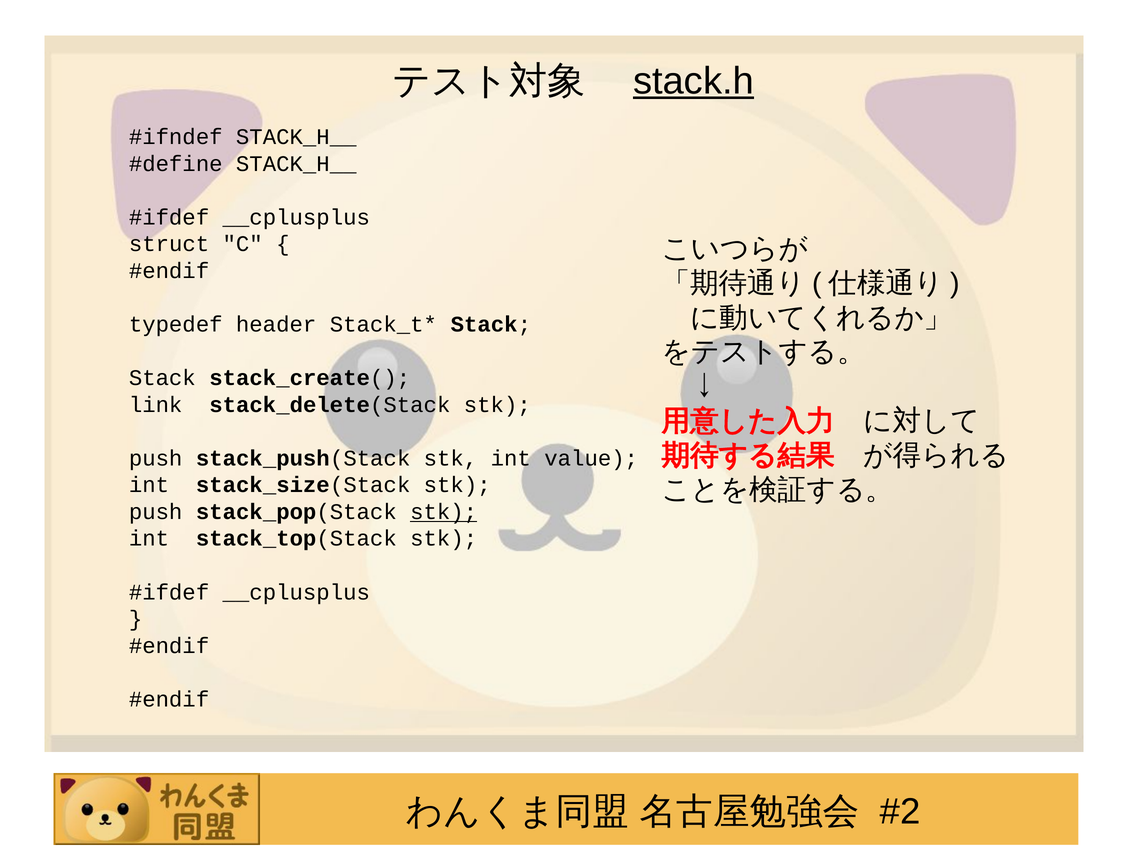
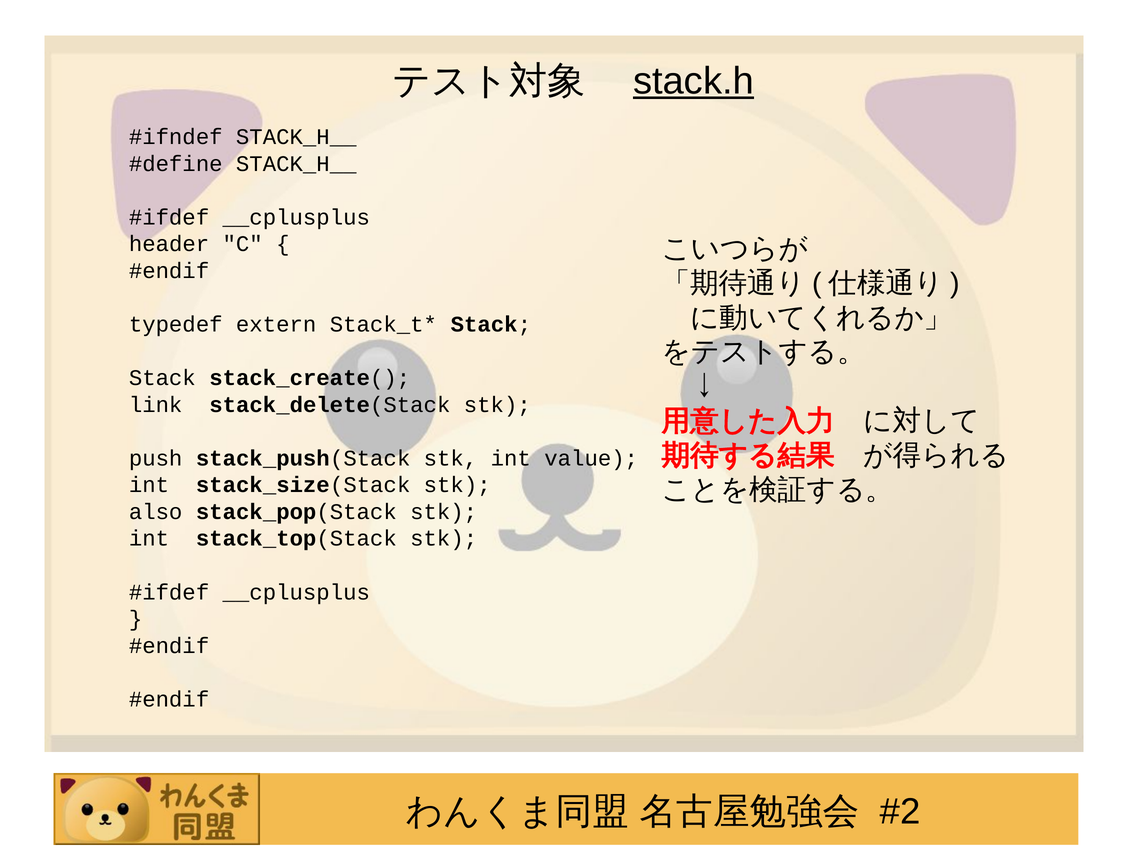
struct: struct -> header (169, 244)
header: header -> extern (276, 324)
push: push -> also (156, 512)
stk underline: present -> none (444, 512)
